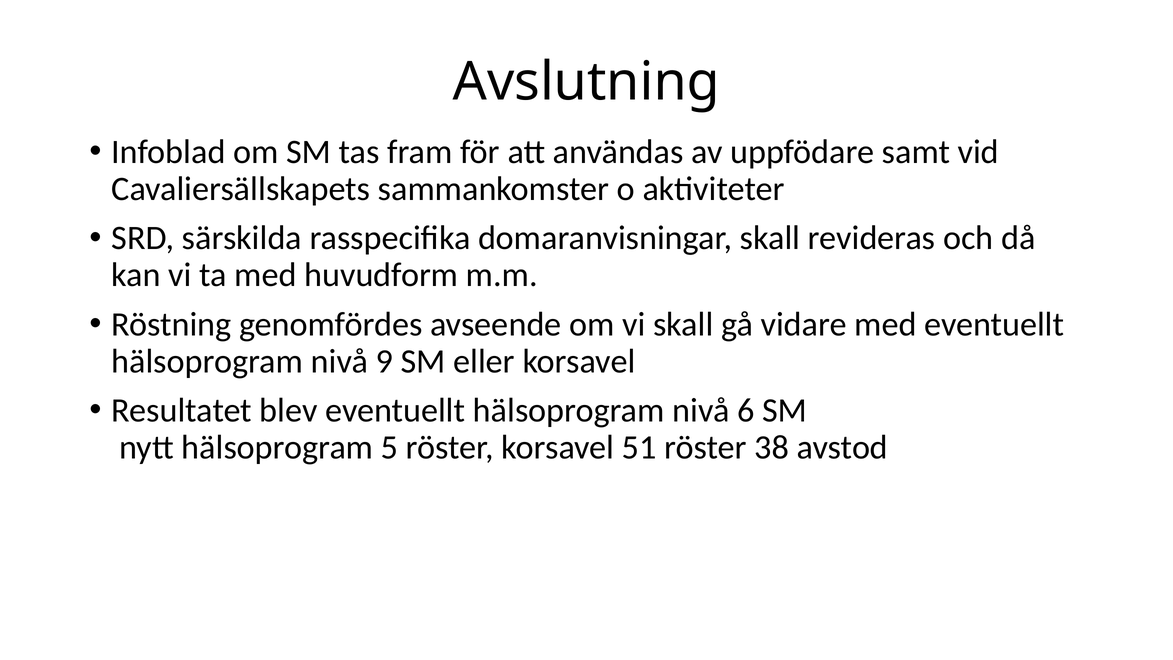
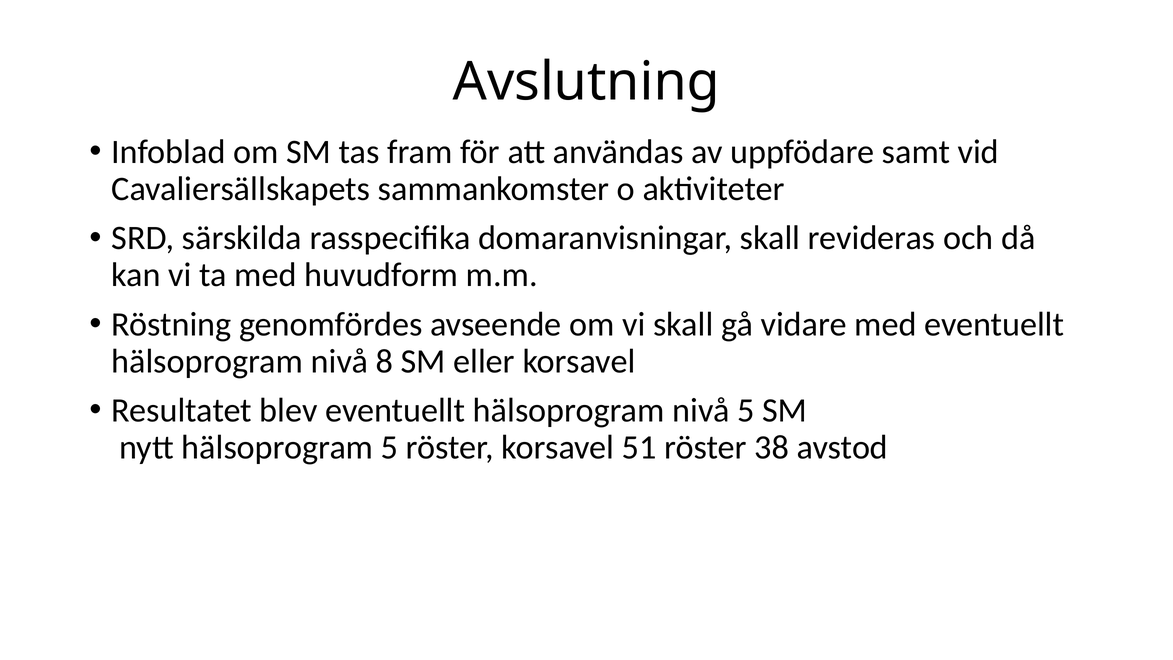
9: 9 -> 8 (384, 361)
nivå 6: 6 -> 5 (746, 410)
